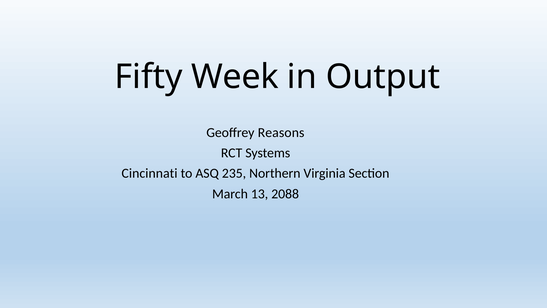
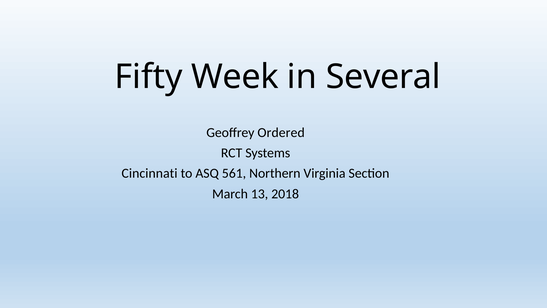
Output: Output -> Several (383, 77)
Reasons: Reasons -> Ordered (281, 132)
235: 235 -> 561 (234, 173)
2088: 2088 -> 2018 (285, 194)
